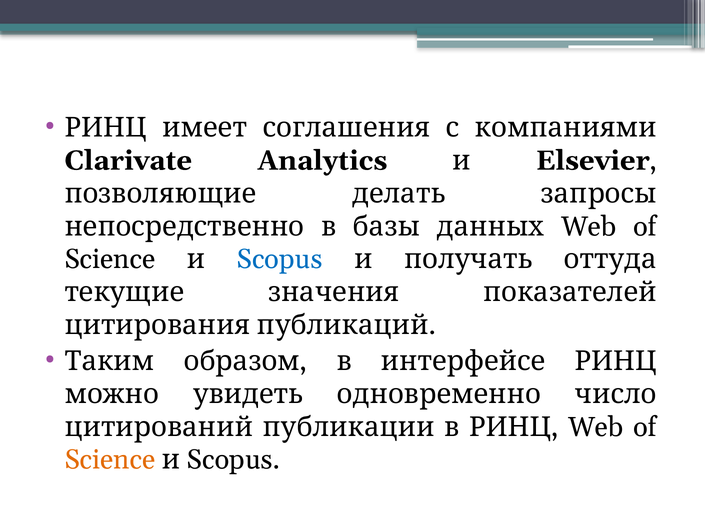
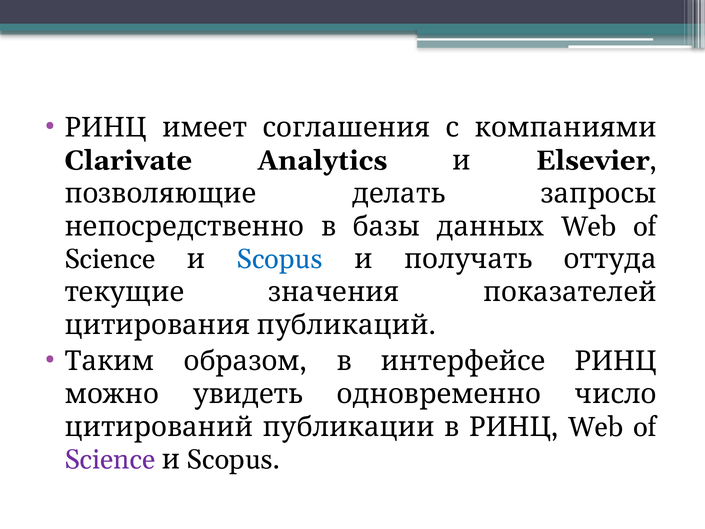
Science colour: orange -> purple (110, 460)
